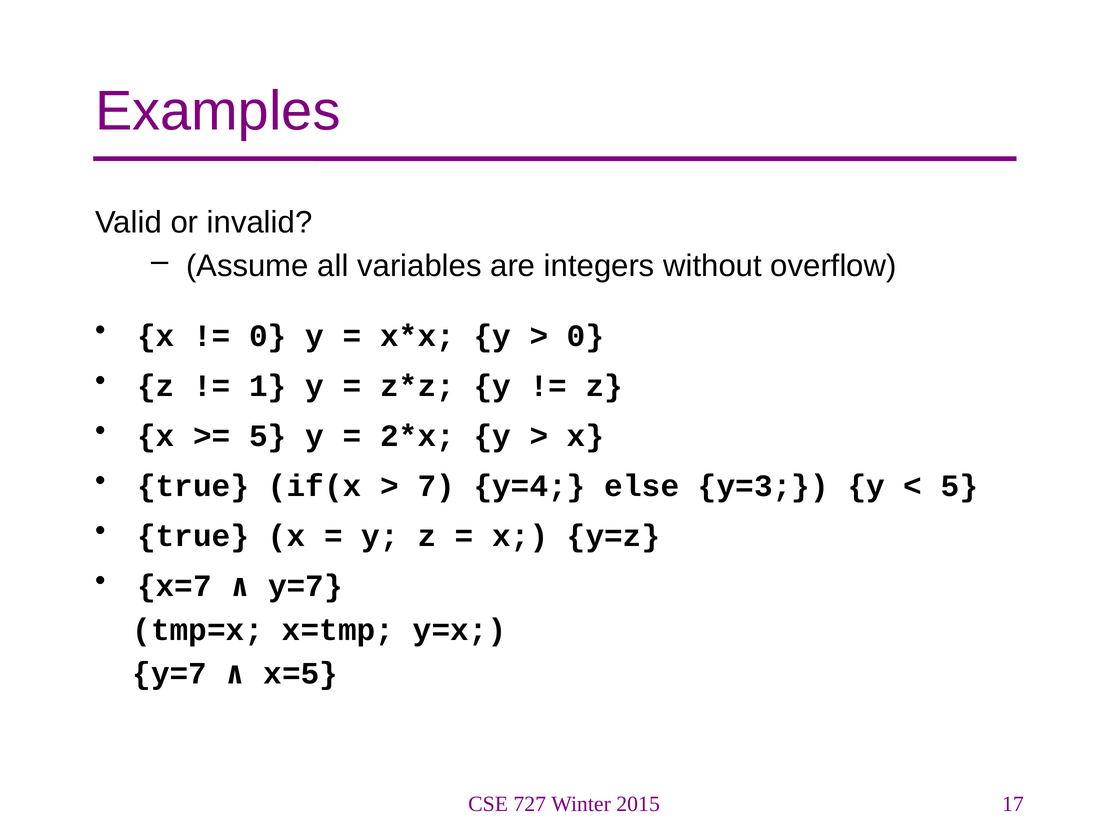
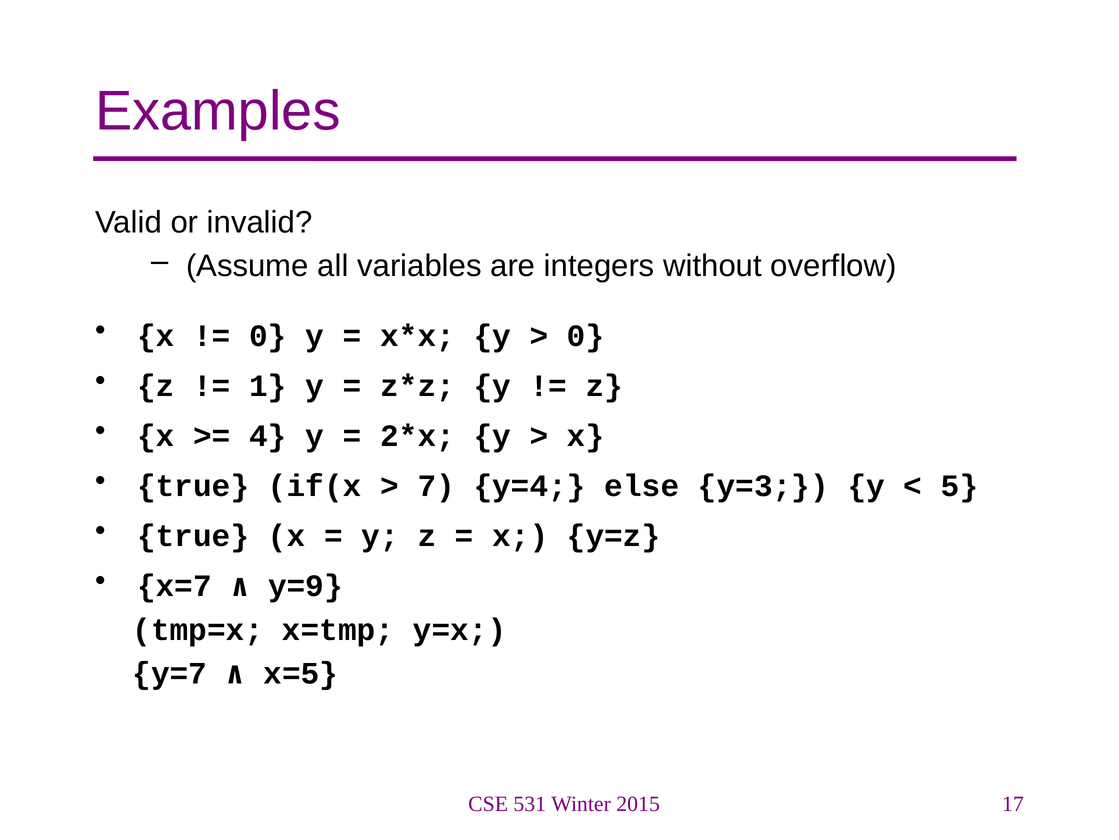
5: 5 -> 4 (268, 436)
x=7 y=7: y=7 -> y=9 (305, 586)
727: 727 -> 531 (530, 803)
